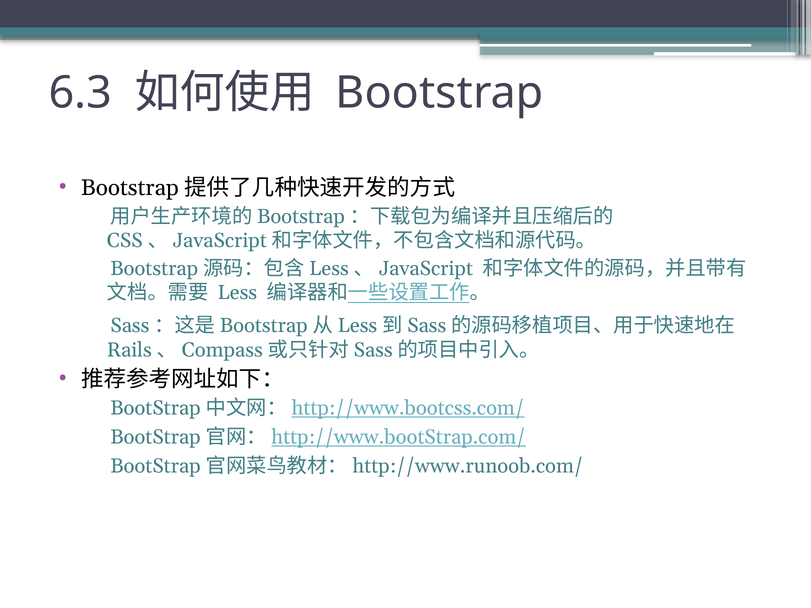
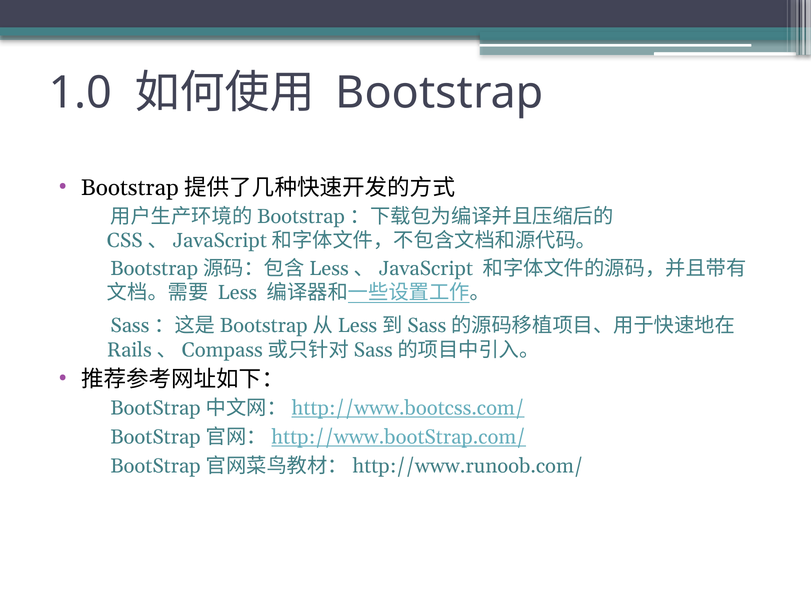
6.3: 6.3 -> 1.0 (80, 93)
